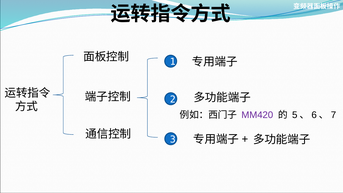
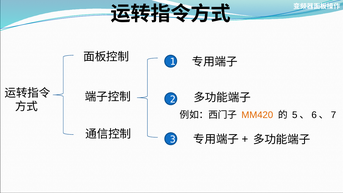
MM420 colour: purple -> orange (257, 115)
